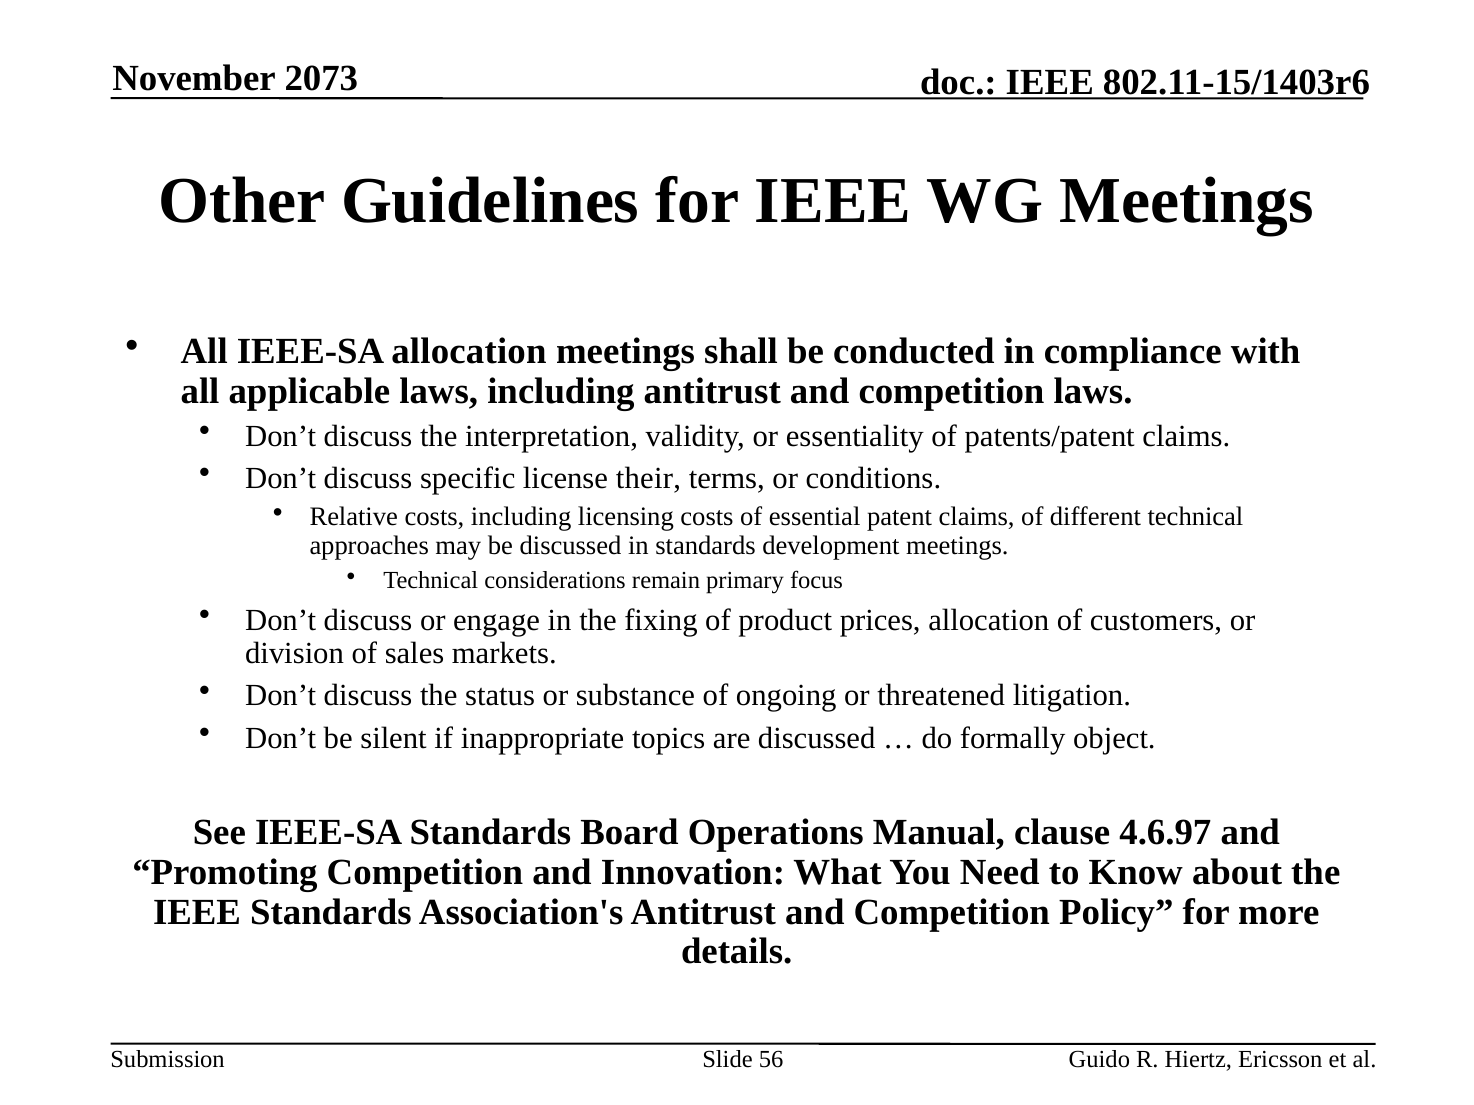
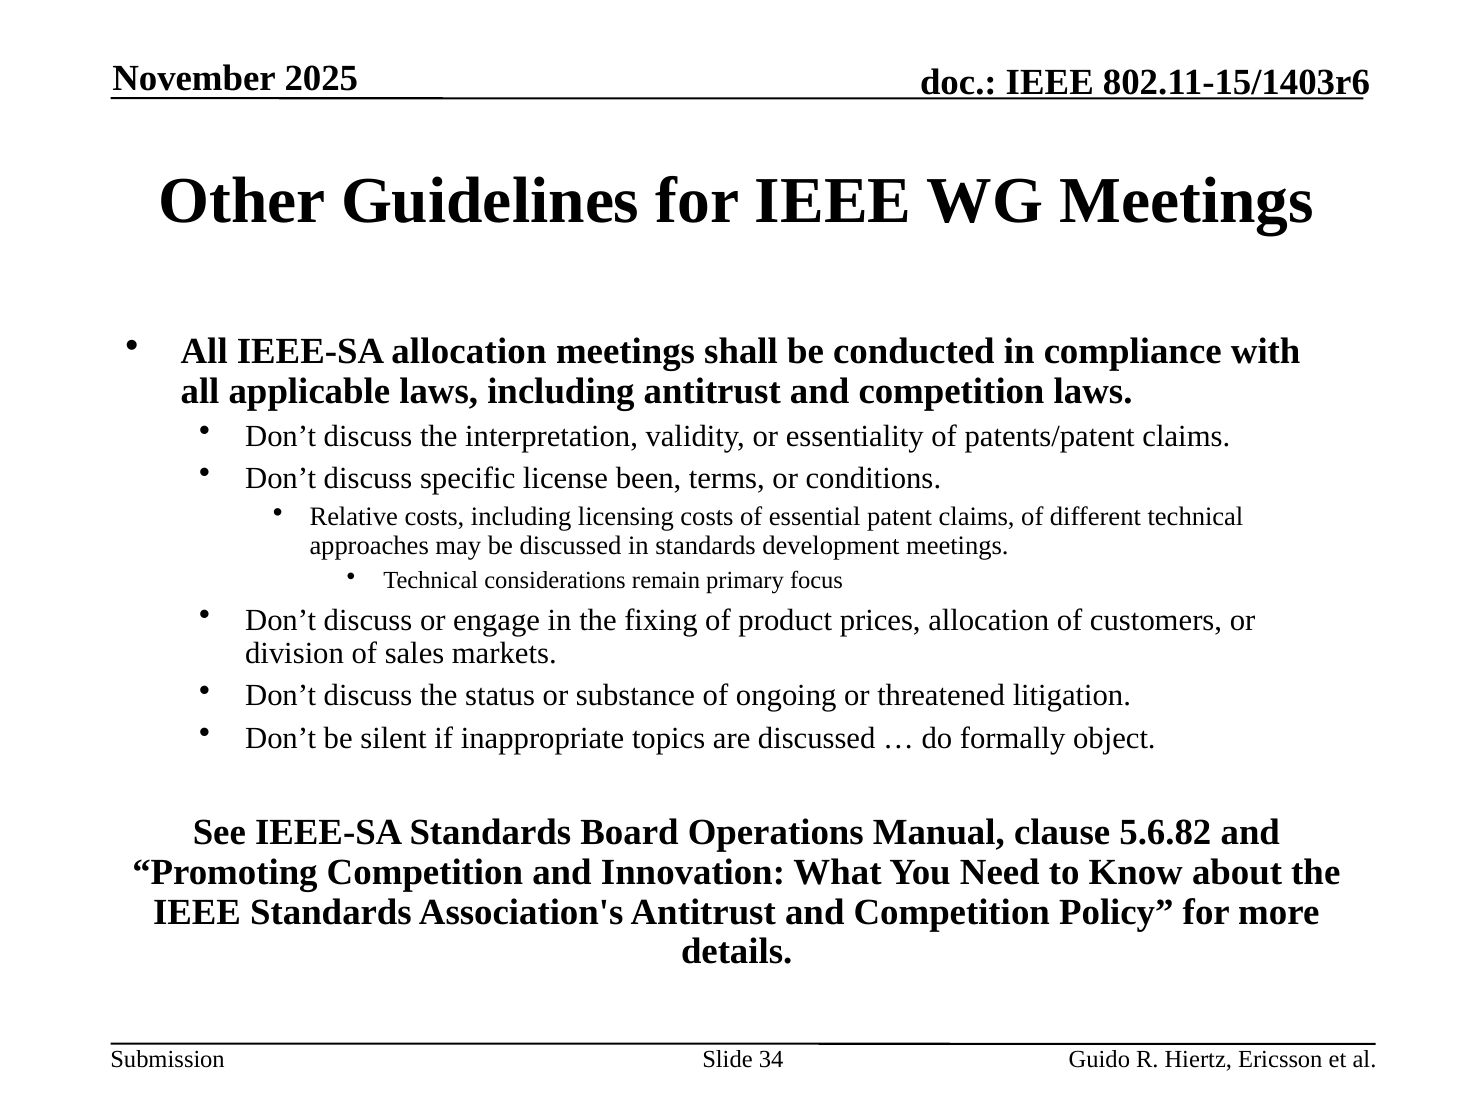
2073: 2073 -> 2025 (321, 78)
their: their -> been (649, 478)
4.6.97: 4.6.97 -> 5.6.82 (1165, 833)
56: 56 -> 34 (771, 1060)
